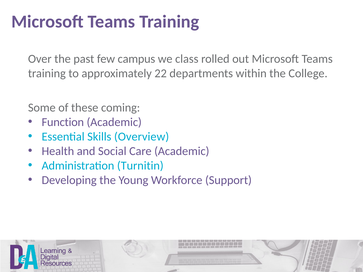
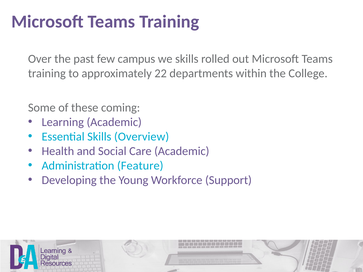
we class: class -> skills (187, 59)
Function: Function -> Learning (63, 122)
Turnitin: Turnitin -> Feature (140, 166)
